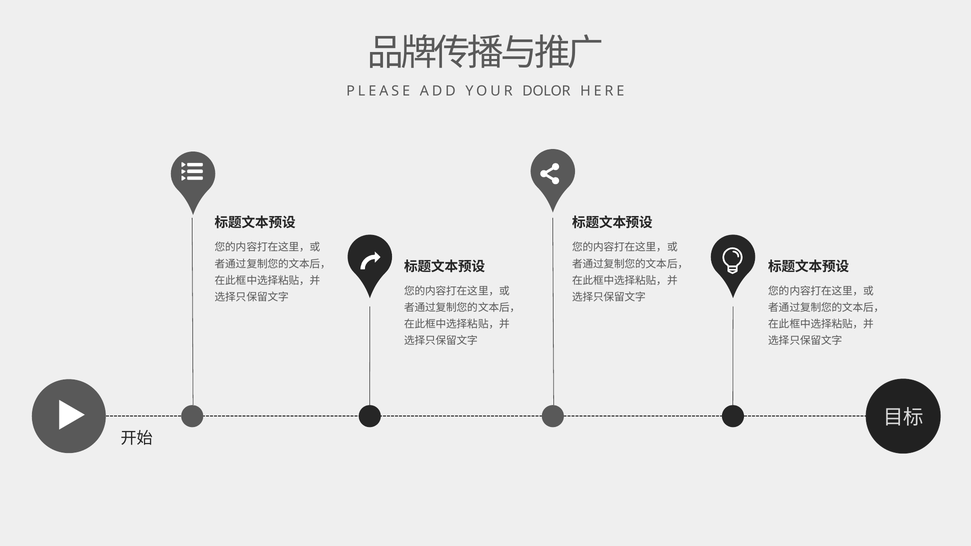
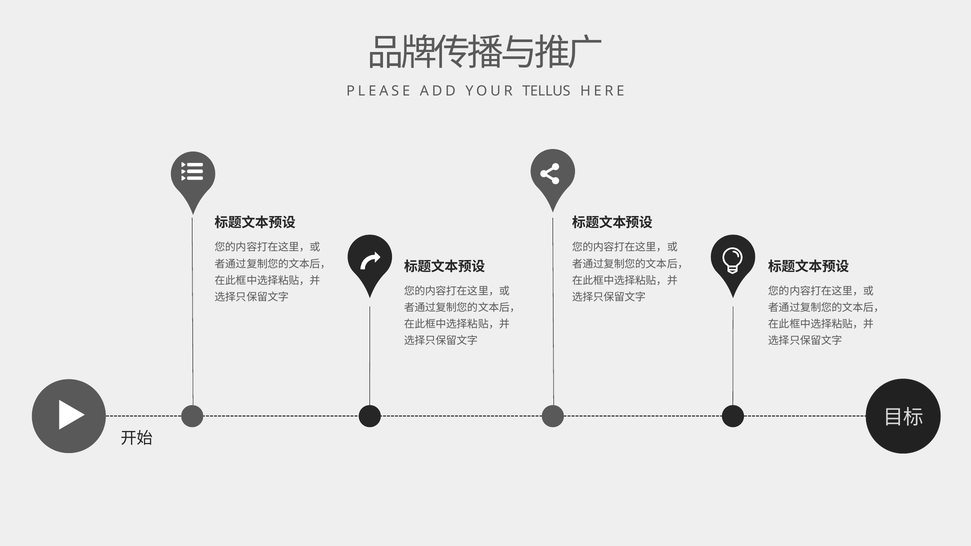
DOLOR: DOLOR -> TELLUS (546, 91)
